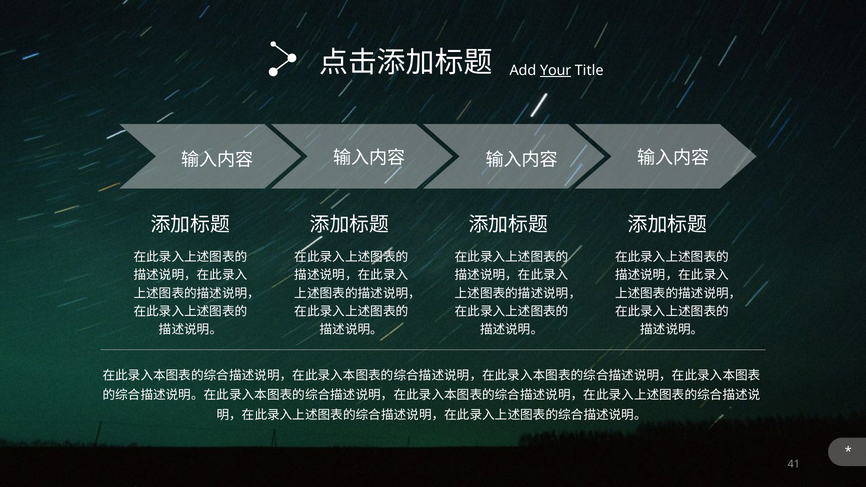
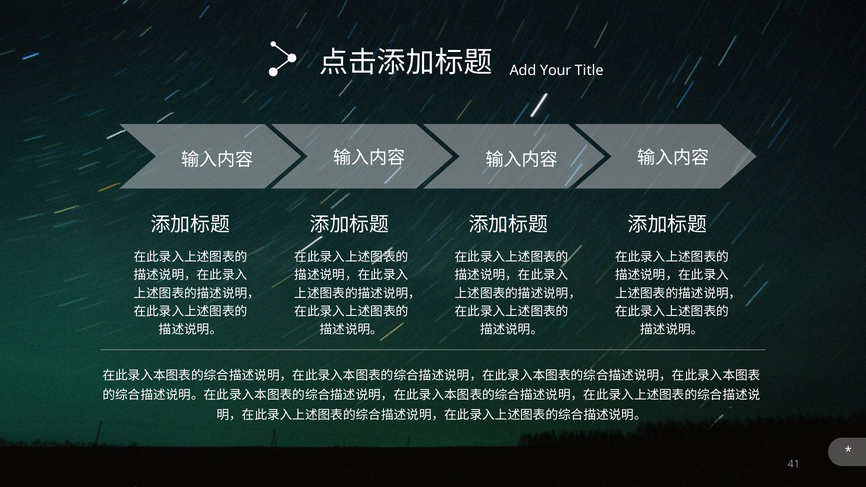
Your underline: present -> none (556, 70)
